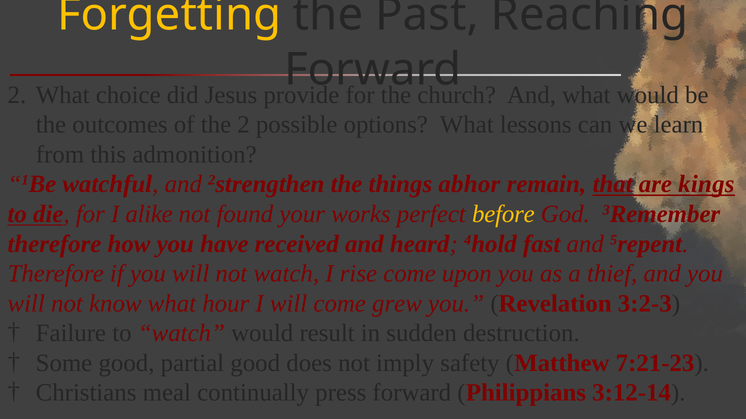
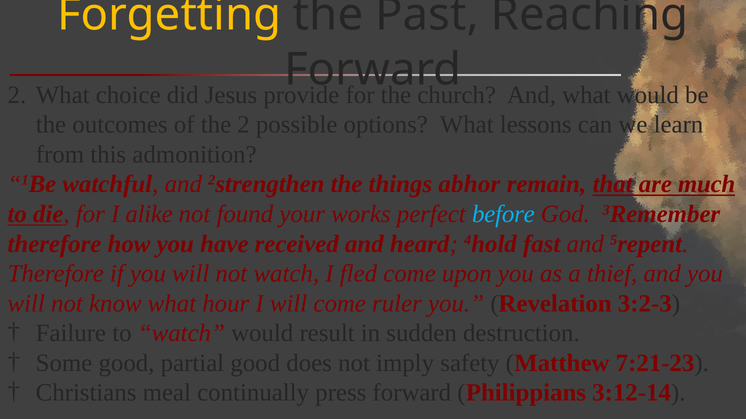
kings: kings -> much (707, 185)
before colour: yellow -> light blue (503, 214)
rise: rise -> fled (358, 274)
grew: grew -> ruler (397, 304)
